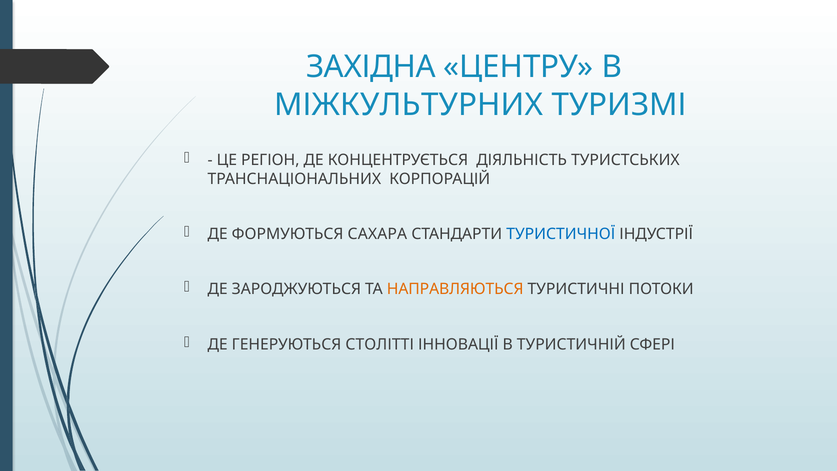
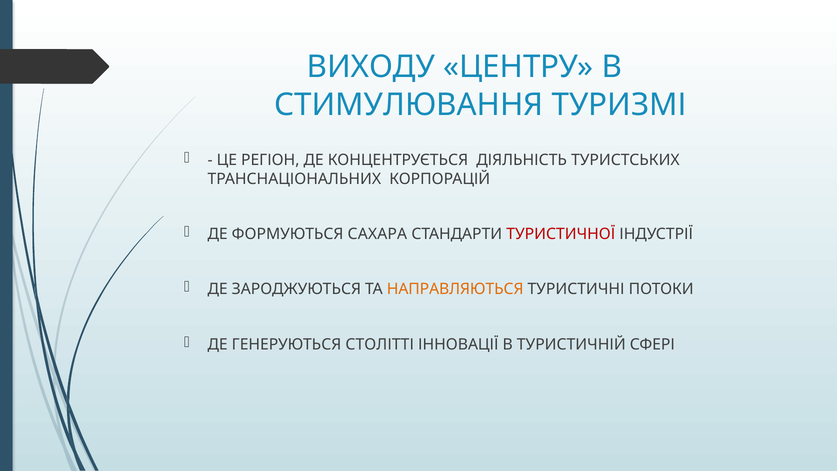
ЗАХІДНА: ЗАХІДНА -> ВИХОДУ (371, 67)
МІЖКУЛЬТУРНИХ: МІЖКУЛЬТУРНИХ -> СТИМУЛЮВАННЯ (409, 105)
ТУРИСТИЧНОЇ colour: blue -> red (561, 234)
